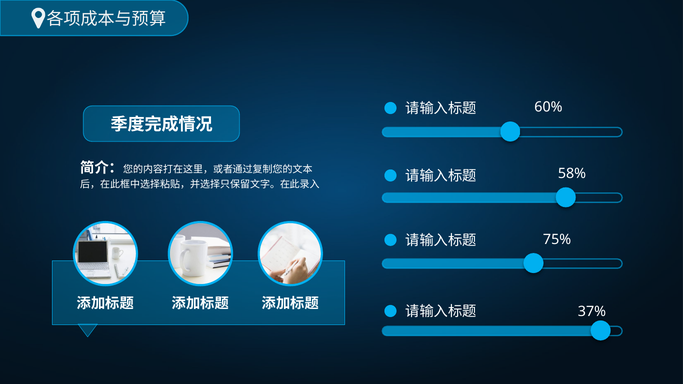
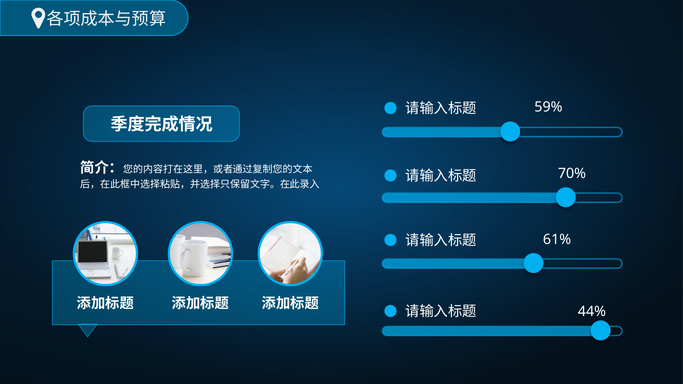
60%: 60% -> 59% (548, 107)
58%: 58% -> 70% (572, 174)
75%: 75% -> 61% (557, 240)
37%: 37% -> 44% (592, 312)
